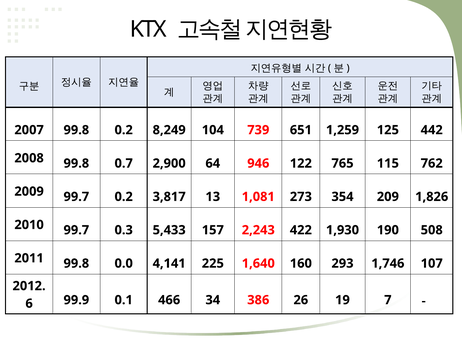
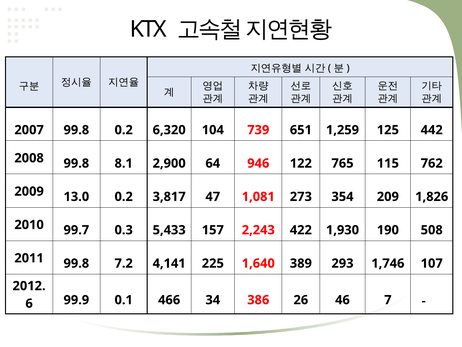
8,249: 8,249 -> 6,320 (169, 130)
0.7: 0.7 -> 8.1 (124, 163)
2009 99.7: 99.7 -> 13.0 (76, 196)
13: 13 -> 47 (213, 196)
0.0: 0.0 -> 7.2 (124, 263)
160: 160 -> 389 (301, 263)
19: 19 -> 46 (342, 300)
